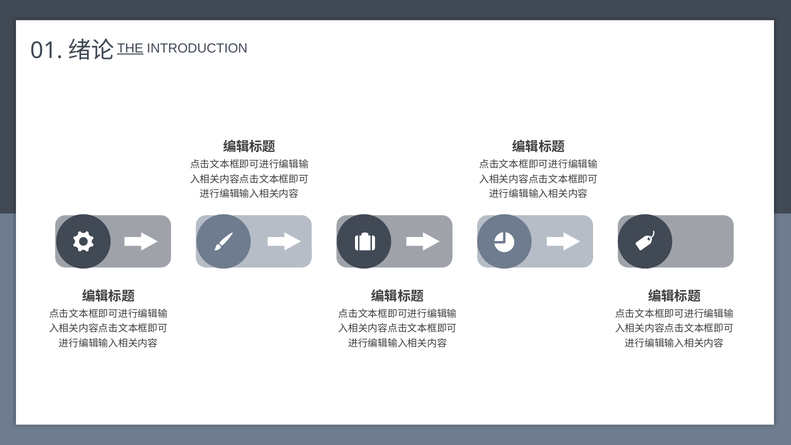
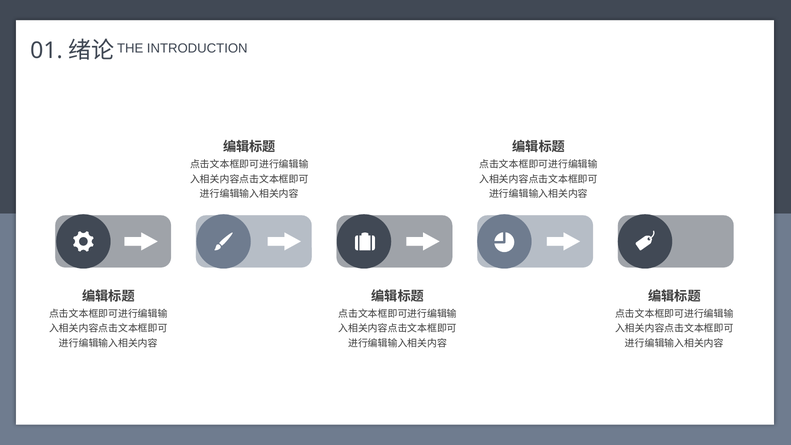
THE underline: present -> none (130, 48)
